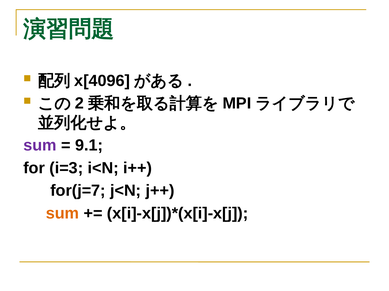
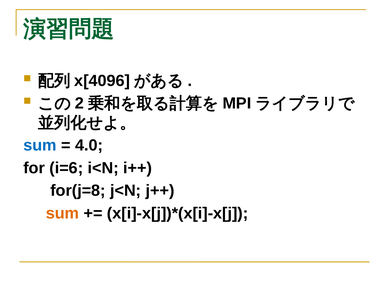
sum colour: purple -> blue (40, 146)
9.1: 9.1 -> 4.0 (89, 146)
i=3: i=3 -> i=6 (66, 168)
for(j=7: for(j=7 -> for(j=8 (78, 191)
